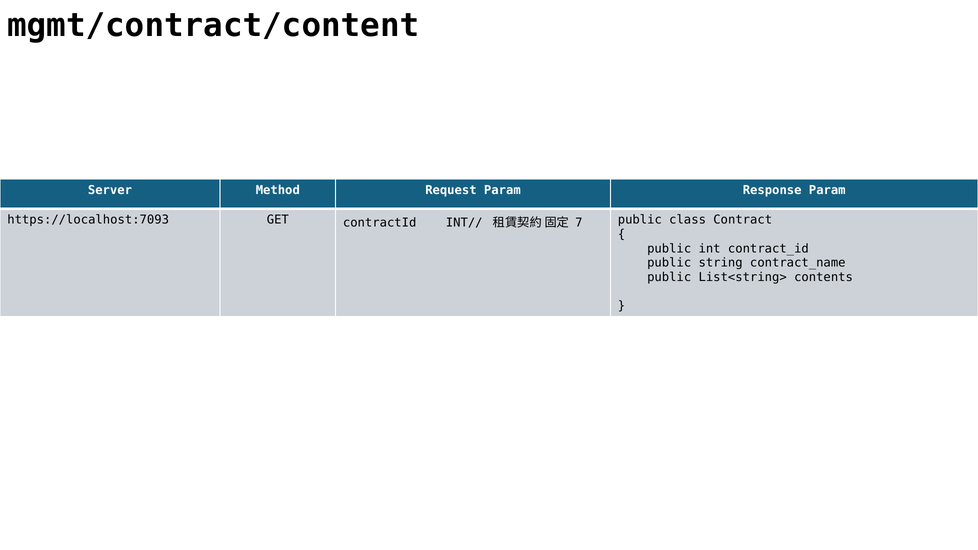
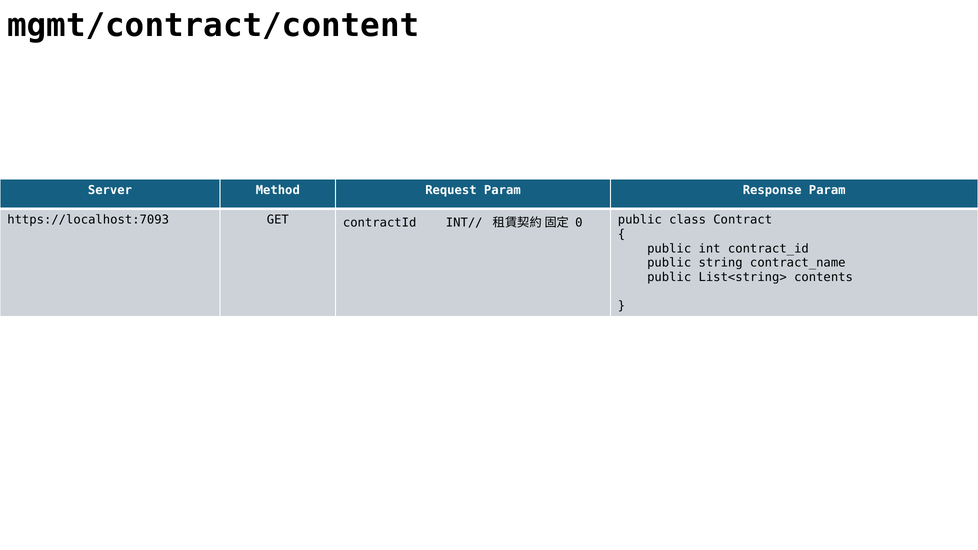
7: 7 -> 0 (579, 223)
